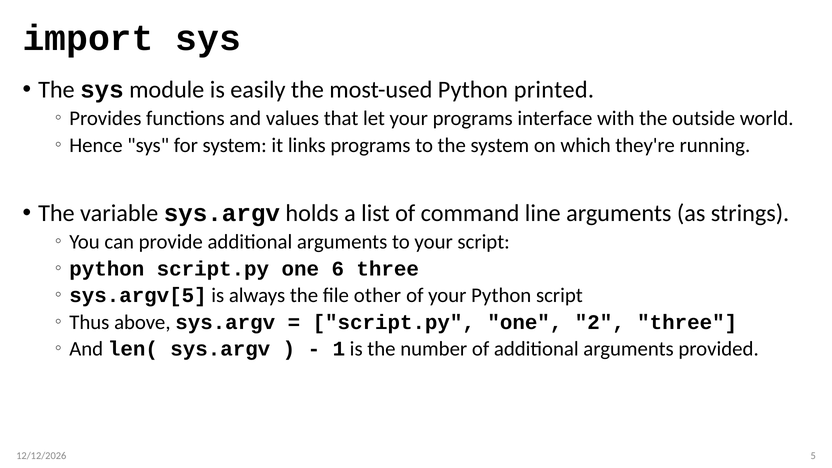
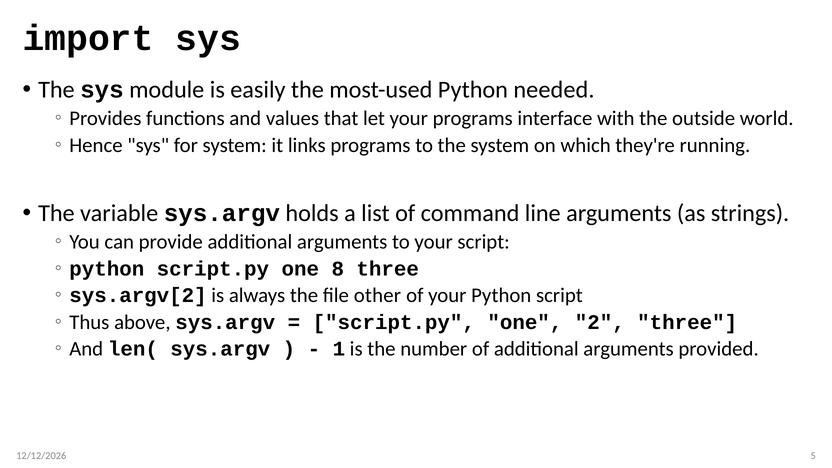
printed: printed -> needed (554, 90)
6: 6 -> 8 (338, 269)
sys.argv[5: sys.argv[5 -> sys.argv[2 (138, 296)
